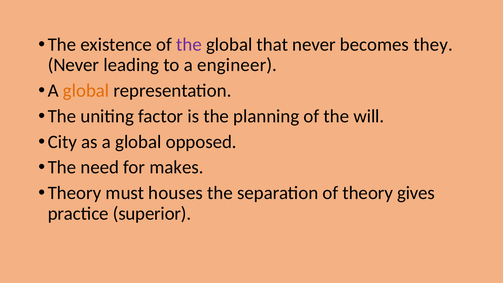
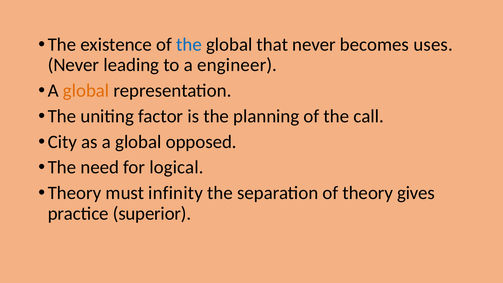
the colour: purple -> blue (189, 45)
they: they -> uses (433, 45)
will: will -> call (369, 116)
makes: makes -> logical (177, 167)
houses: houses -> infinity (176, 193)
